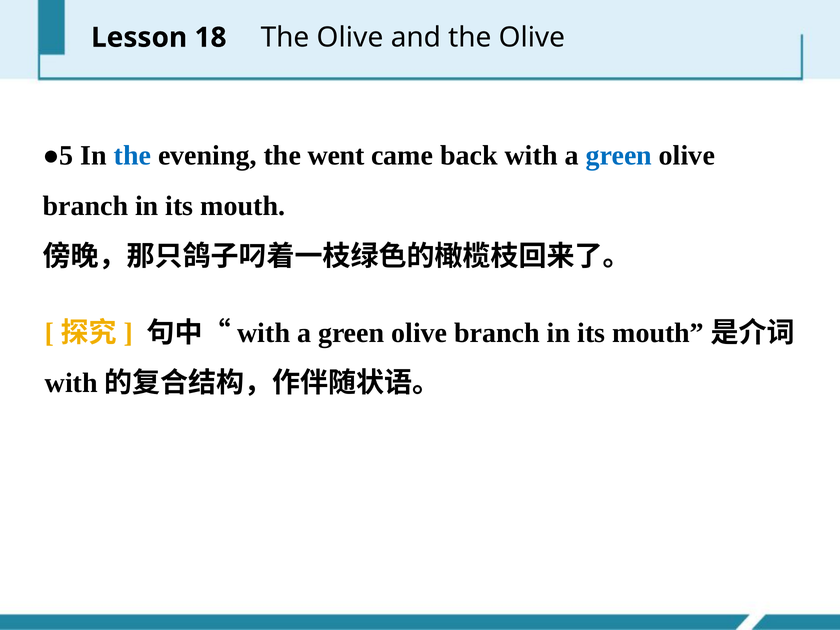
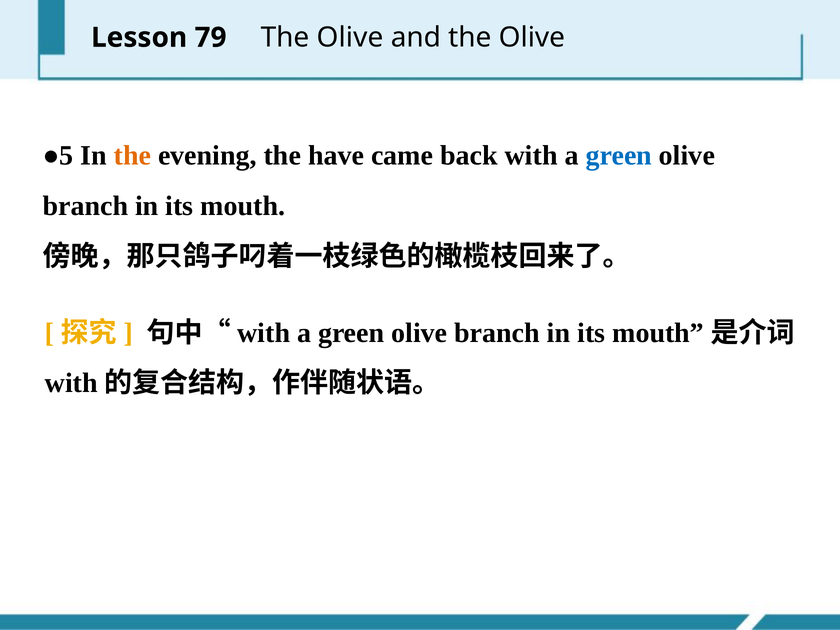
18: 18 -> 79 (211, 38)
the colour: blue -> orange (132, 155)
went: went -> have (336, 155)
